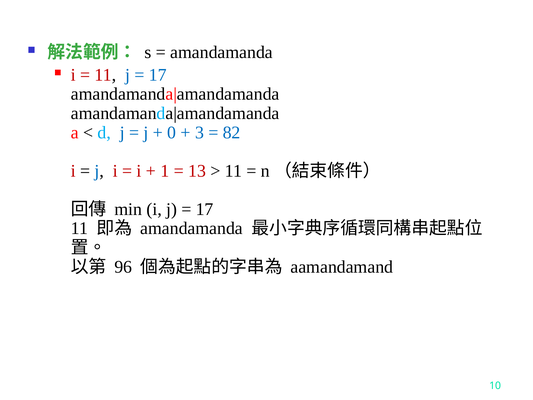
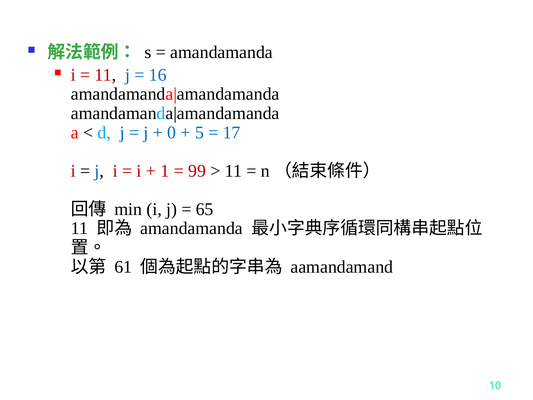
17: 17 -> 16 (158, 75)
3: 3 -> 5 (200, 132)
82: 82 -> 17 (231, 132)
13: 13 -> 99 (197, 171)
17: 17 -> 65 (205, 209)
96: 96 -> 61 (123, 267)
